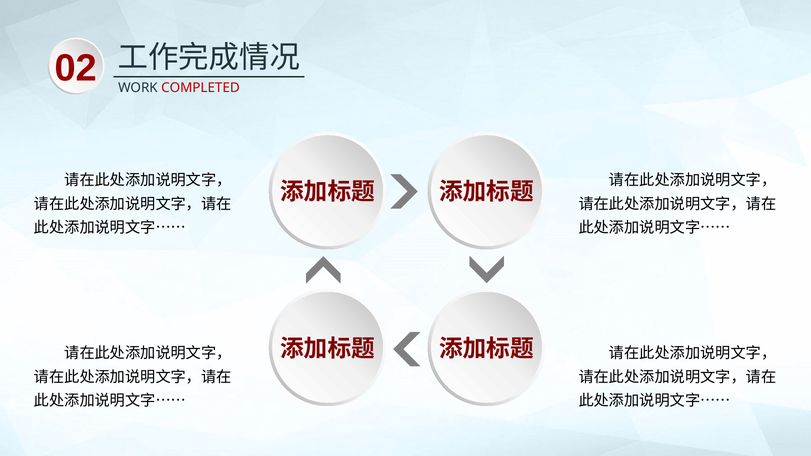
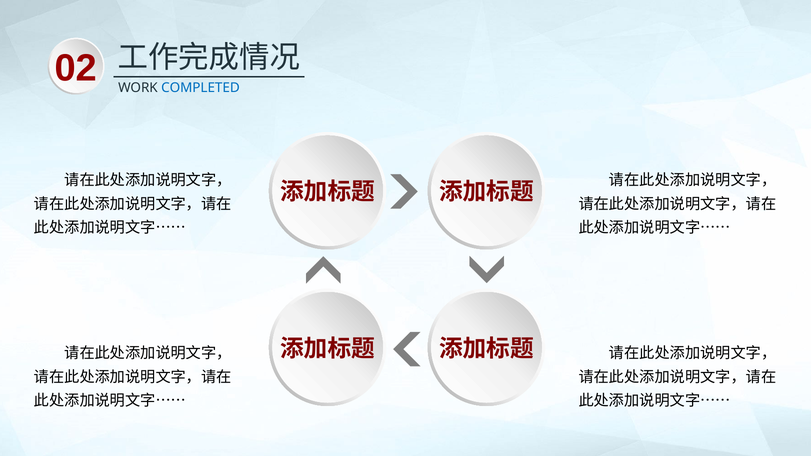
COMPLETED colour: red -> blue (200, 88)
